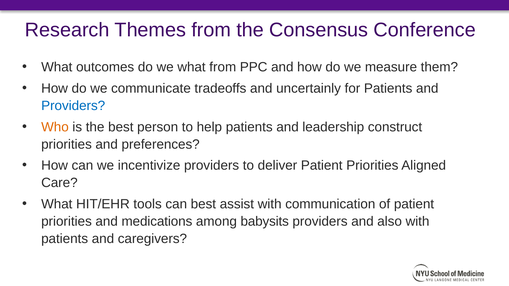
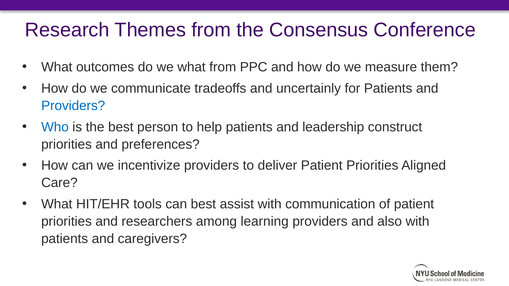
Who colour: orange -> blue (55, 127)
medications: medications -> researchers (157, 222)
babysits: babysits -> learning (265, 222)
